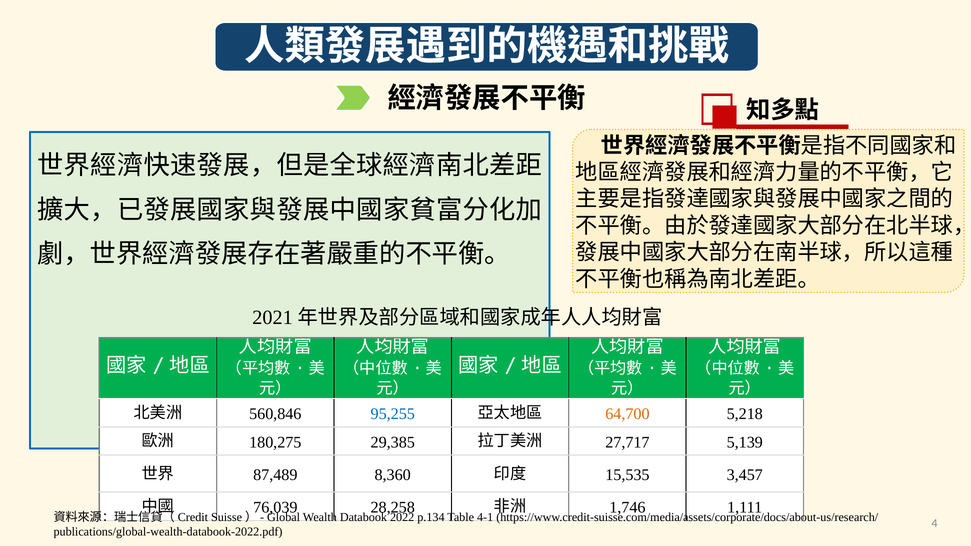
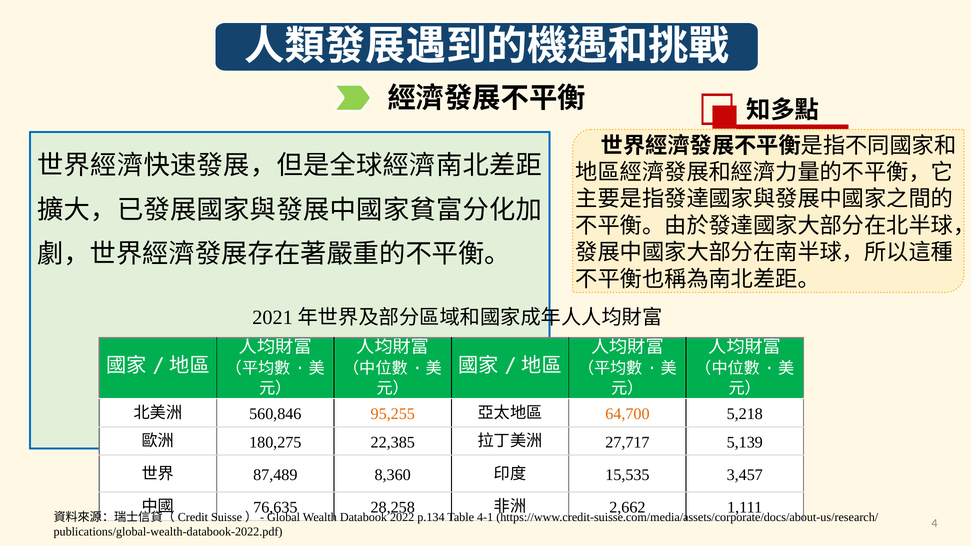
95,255 colour: blue -> orange (393, 414)
29,385: 29,385 -> 22,385 (393, 442)
76,039: 76,039 -> 76,635 (275, 508)
1,746: 1,746 -> 2,662 (627, 508)
